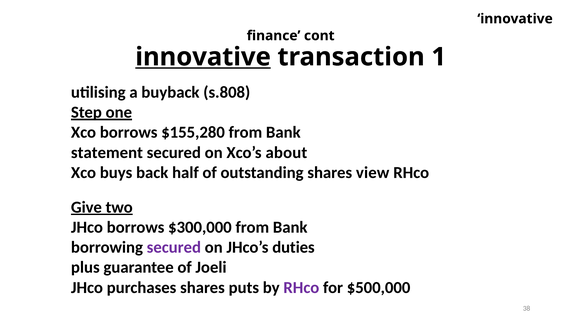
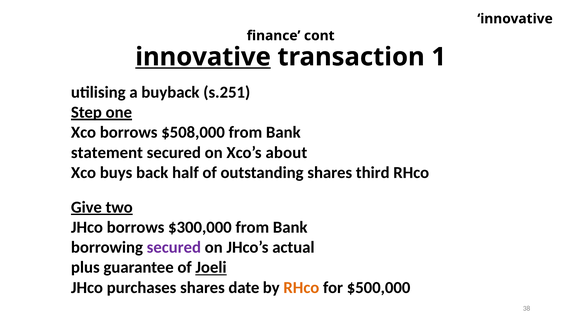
s.808: s.808 -> s.251 (227, 92)
$155,280: $155,280 -> $508,000 (193, 132)
view: view -> third (373, 173)
duties: duties -> actual (293, 247)
Joeli underline: none -> present (211, 267)
puts: puts -> date (244, 287)
RHco colour: purple -> orange (301, 287)
